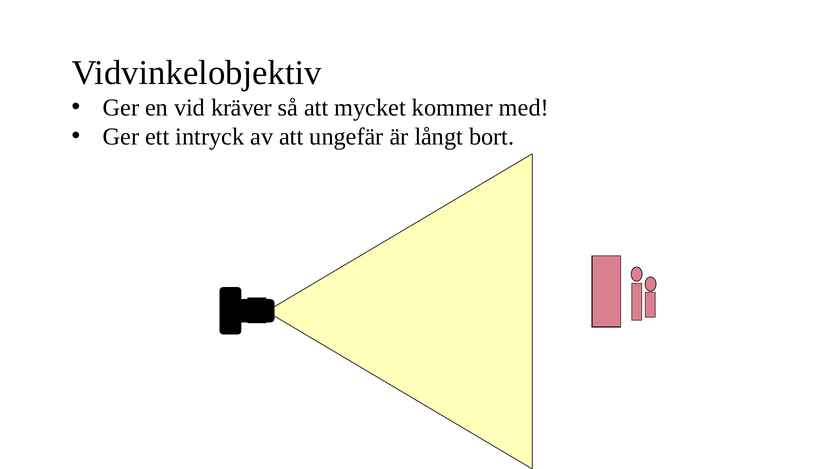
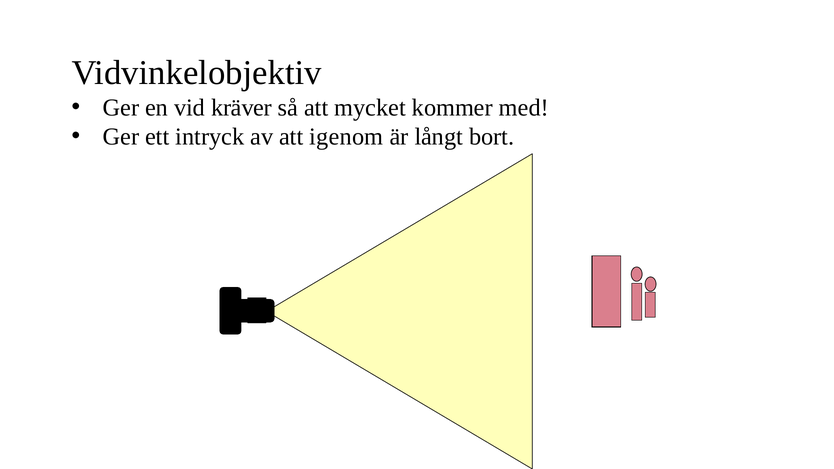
ungefär: ungefär -> igenom (346, 137)
